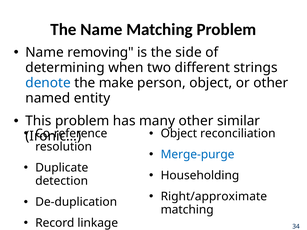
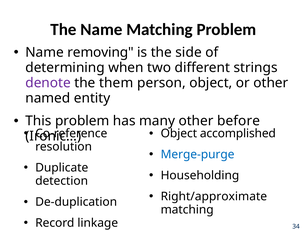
denote colour: blue -> purple (48, 83)
make: make -> them (116, 83)
similar: similar -> before (238, 121)
reconciliation: reconciliation -> accomplished (238, 134)
